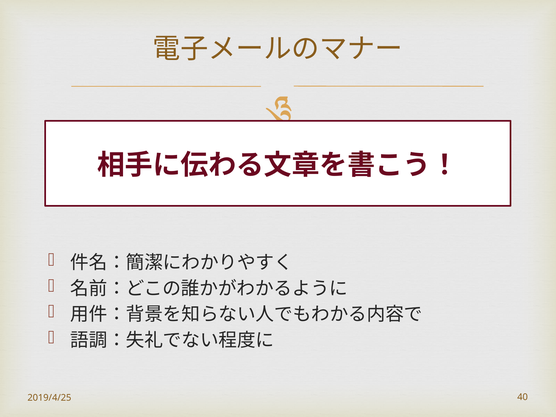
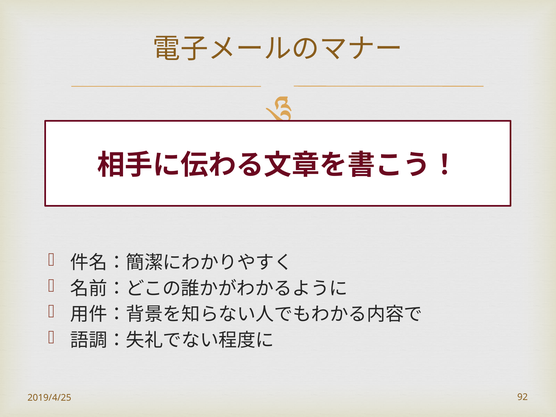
40: 40 -> 92 (523, 397)
